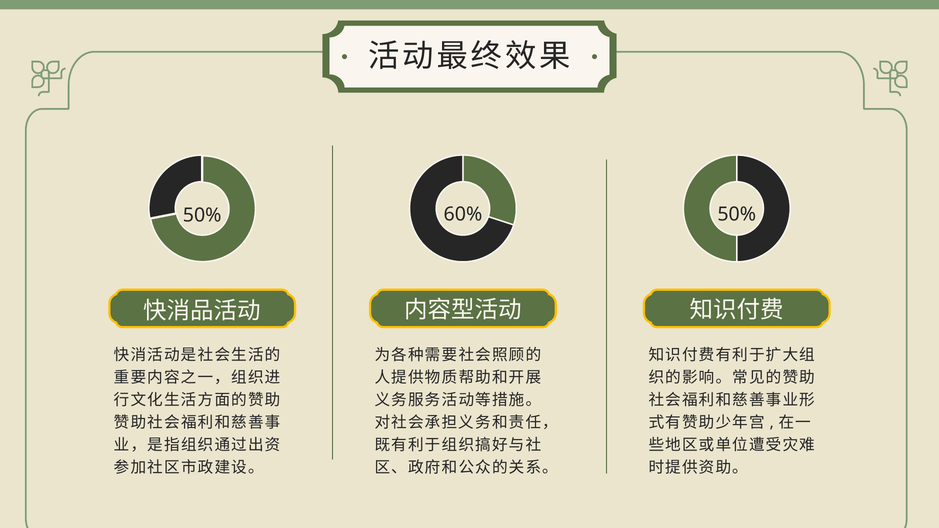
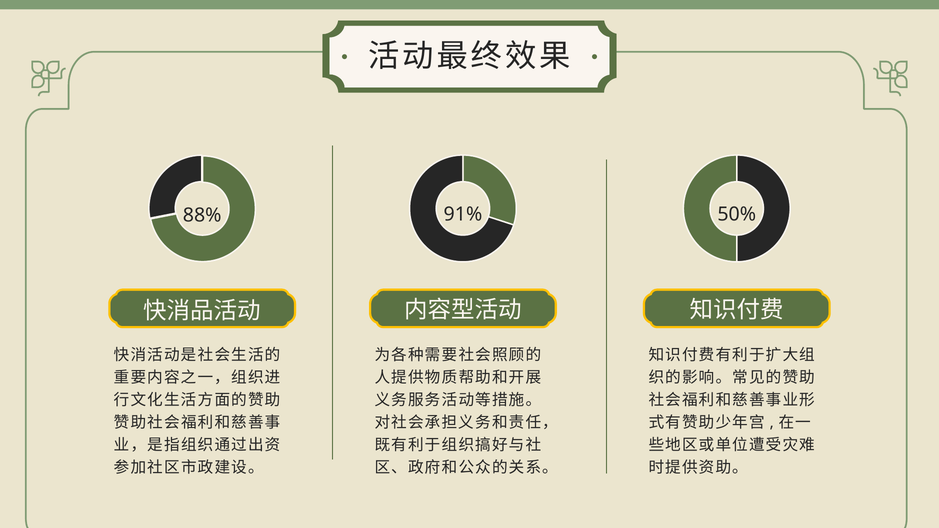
60%: 60% -> 91% (463, 214)
50%: 50% -> 88% (202, 216)
